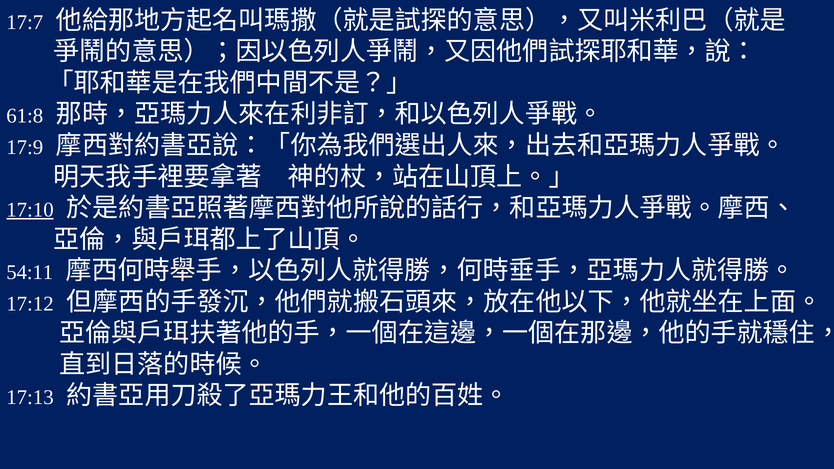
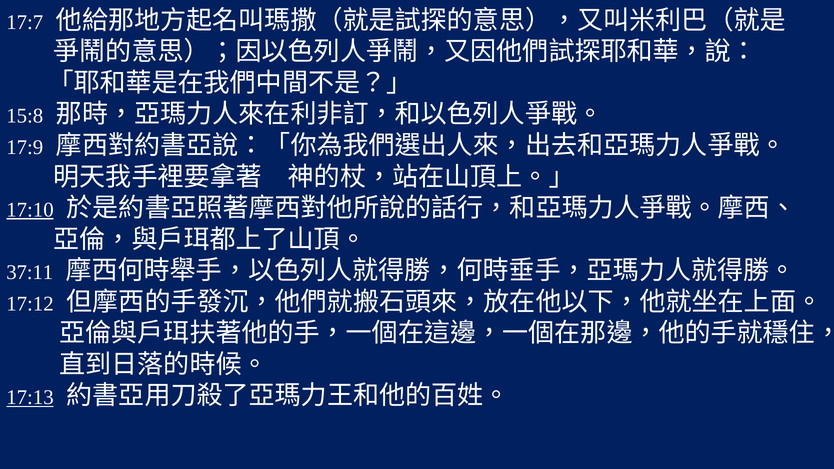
61:8: 61:8 -> 15:8 (25, 116)
54:11: 54:11 -> 37:11 (30, 272)
17:13 underline: none -> present (30, 398)
